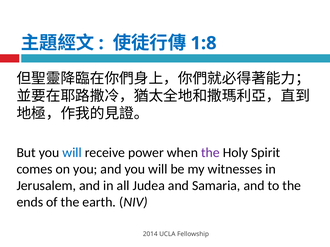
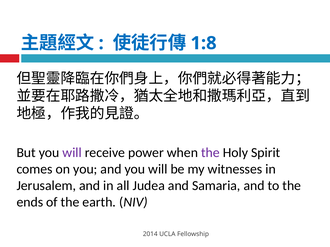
will colour: blue -> purple (72, 153)
